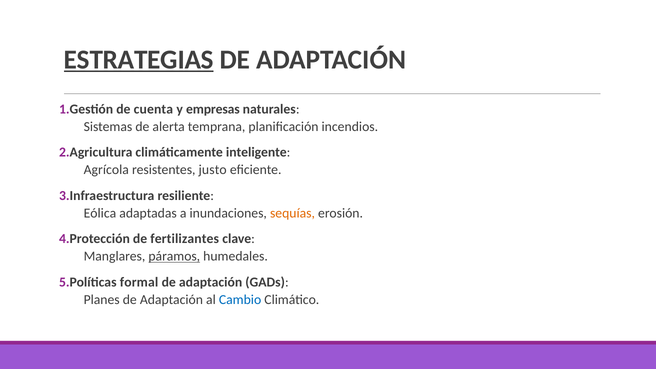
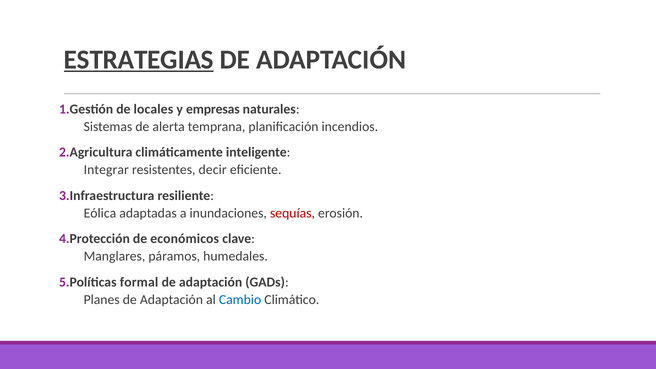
cuenta: cuenta -> locales (153, 109)
Agrícola: Agrícola -> Integrar (106, 170)
justo: justo -> decir (213, 170)
sequías colour: orange -> red (292, 213)
fertilizantes: fertilizantes -> económicos (185, 239)
páramos underline: present -> none (174, 256)
